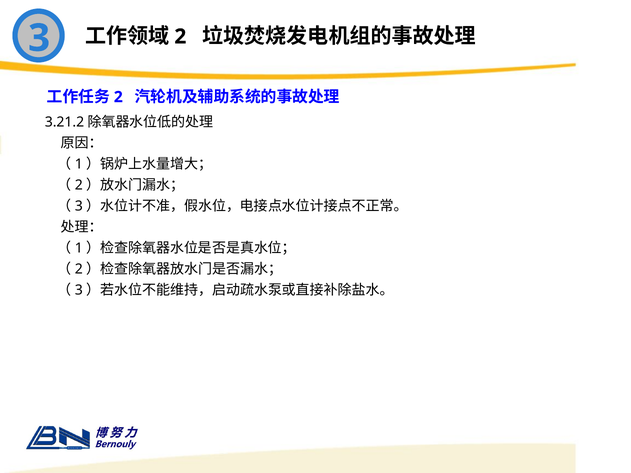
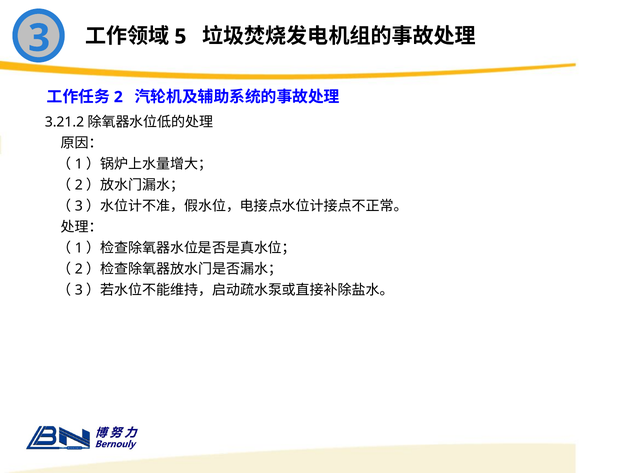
2: 2 -> 5 (180, 37)
